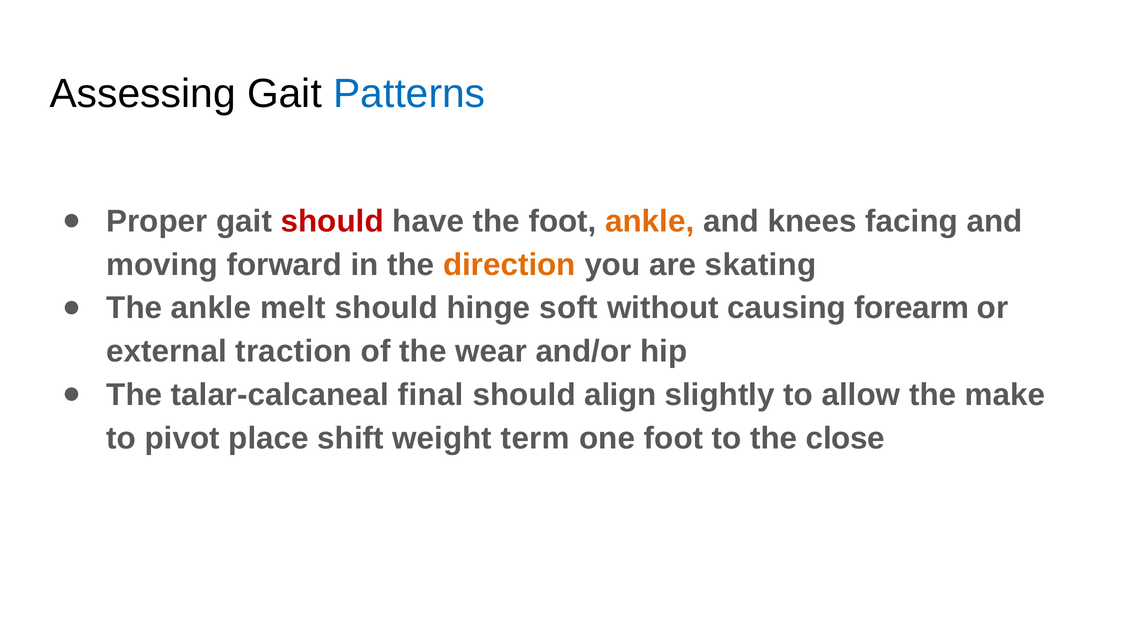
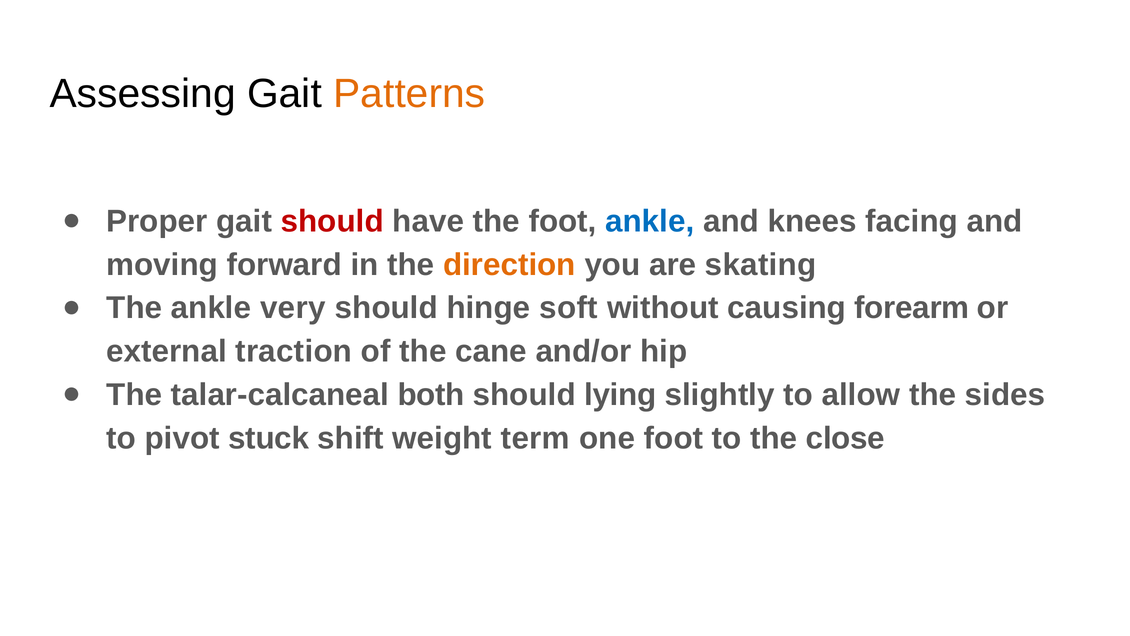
Patterns colour: blue -> orange (409, 94)
ankle colour: orange -> blue (650, 221)
melt: melt -> very (293, 308)
wear: wear -> cane (491, 351)
final: final -> both (431, 395)
align: align -> lying (620, 395)
make: make -> sides (1005, 395)
place: place -> stuck (269, 438)
